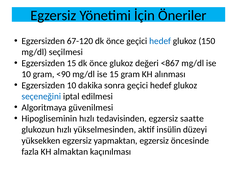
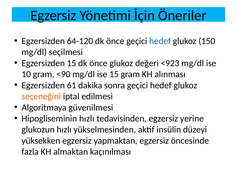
67-120: 67-120 -> 64-120 (80, 41)
<867: <867 -> <923 (170, 63)
Egzersizden 10: 10 -> 61 (72, 85)
seçeneğini colour: blue -> orange (41, 96)
saatte: saatte -> yerine (192, 118)
